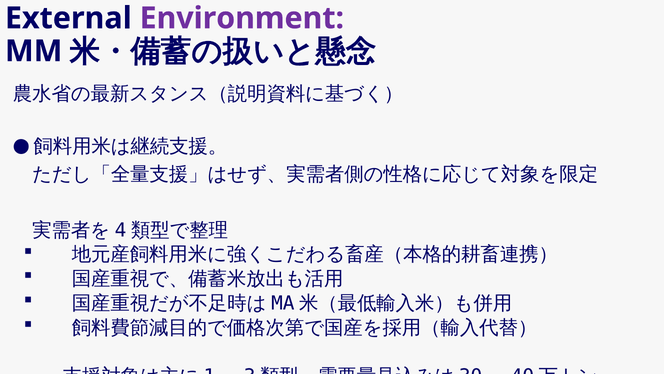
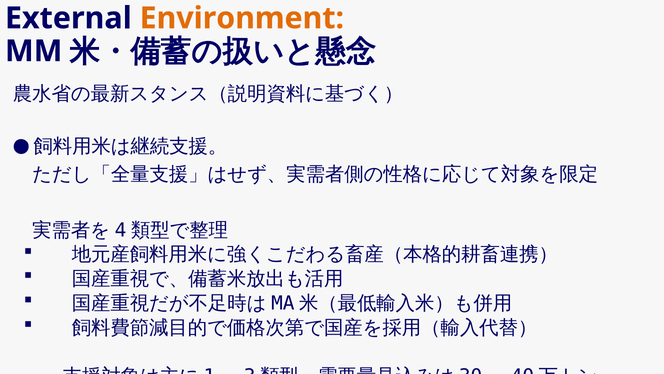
Environment colour: purple -> orange (242, 18)
